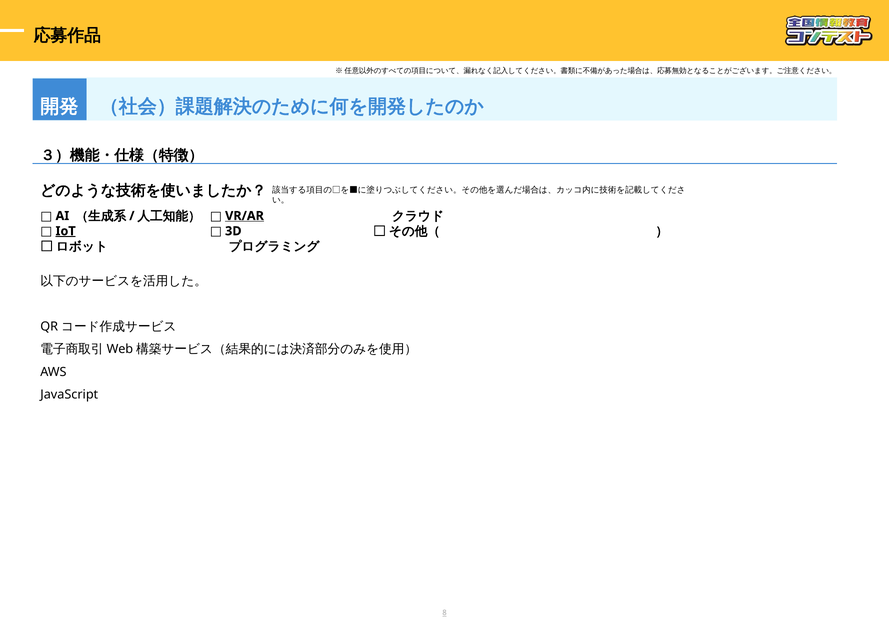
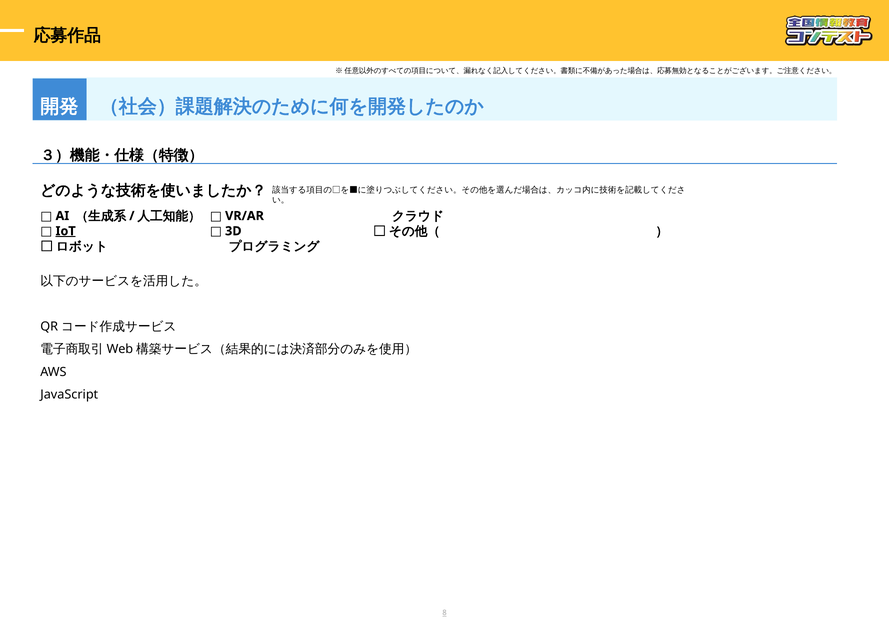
VR/AR underline: present -> none (245, 216)
